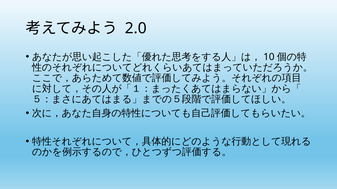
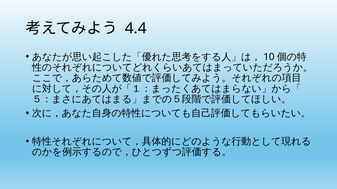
2.0: 2.0 -> 4.4 (136, 28)
